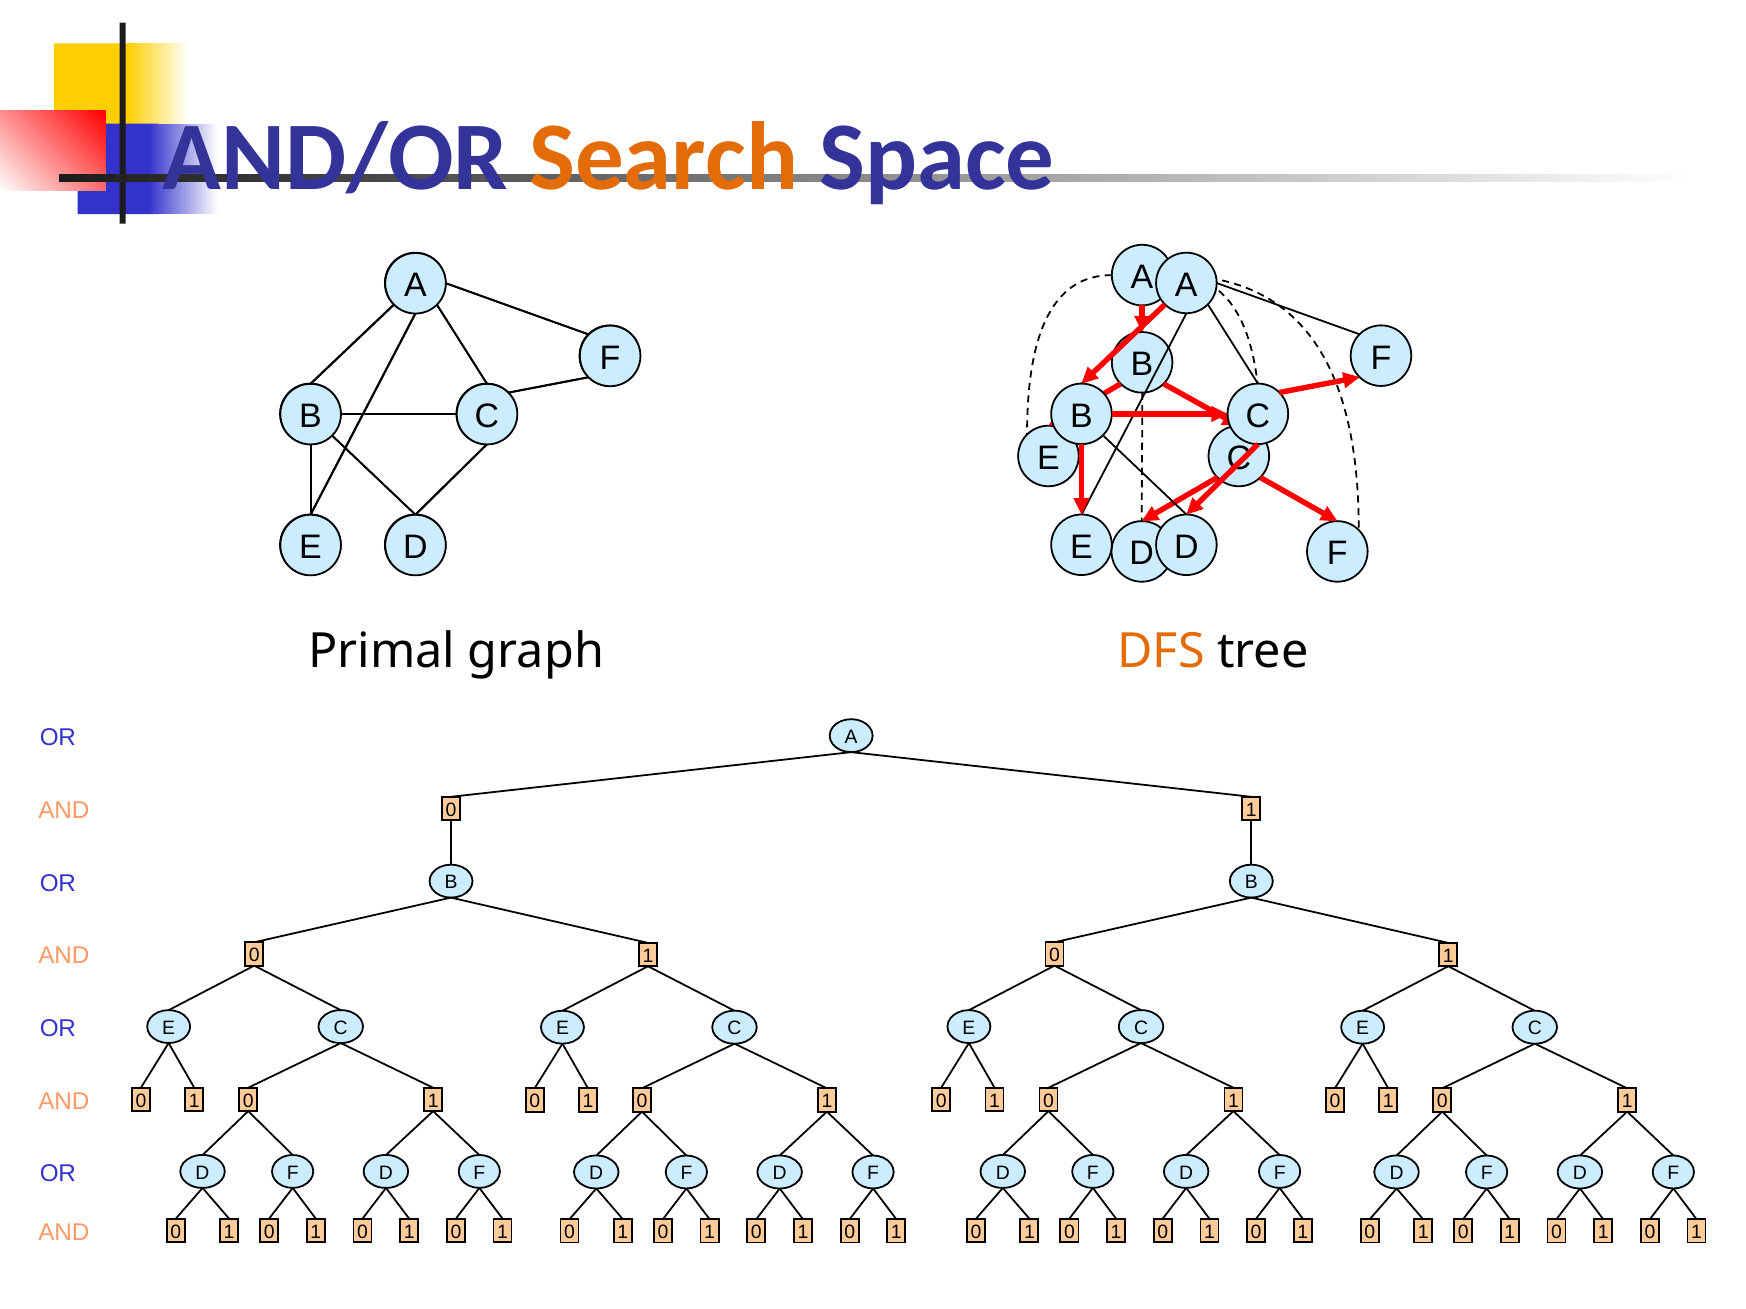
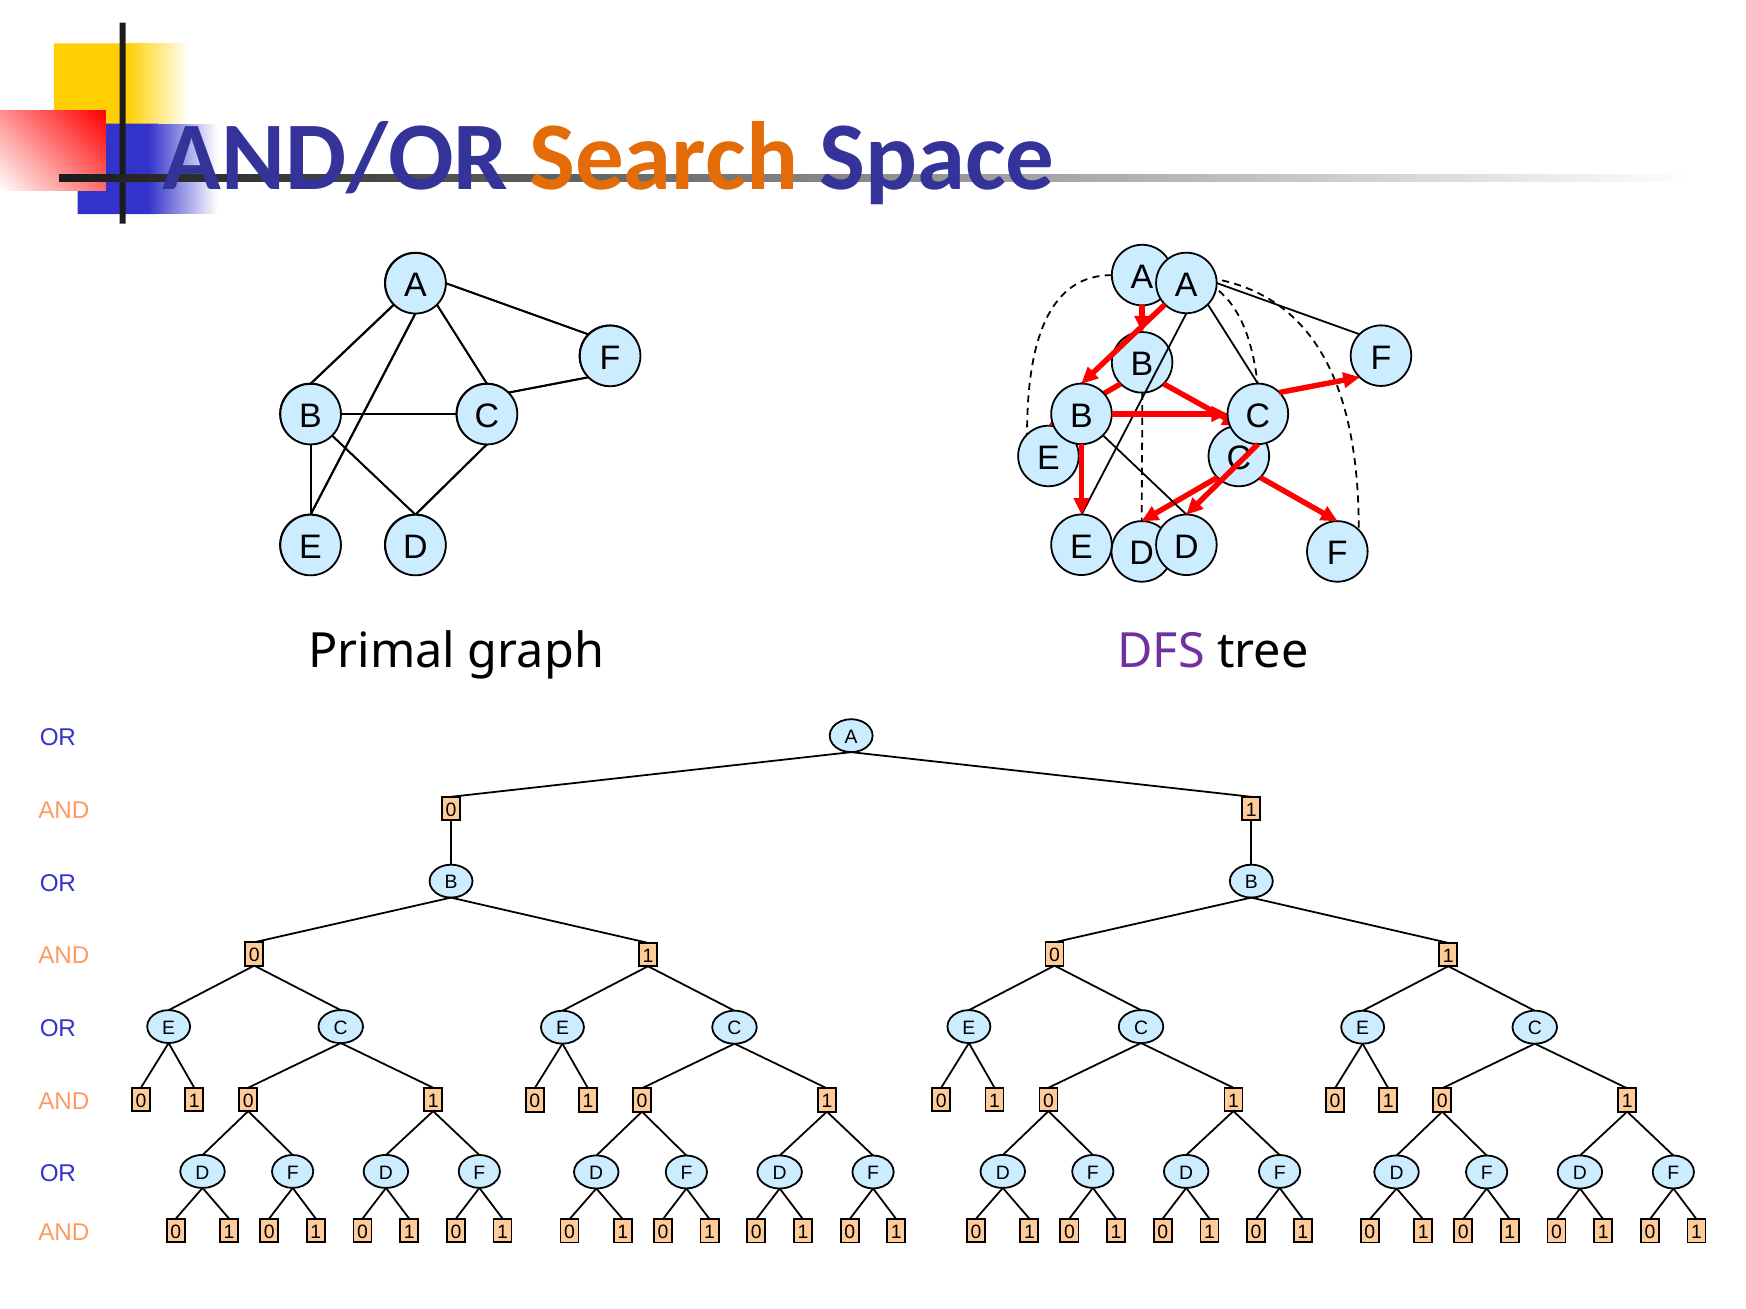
DFS colour: orange -> purple (1161, 652)
